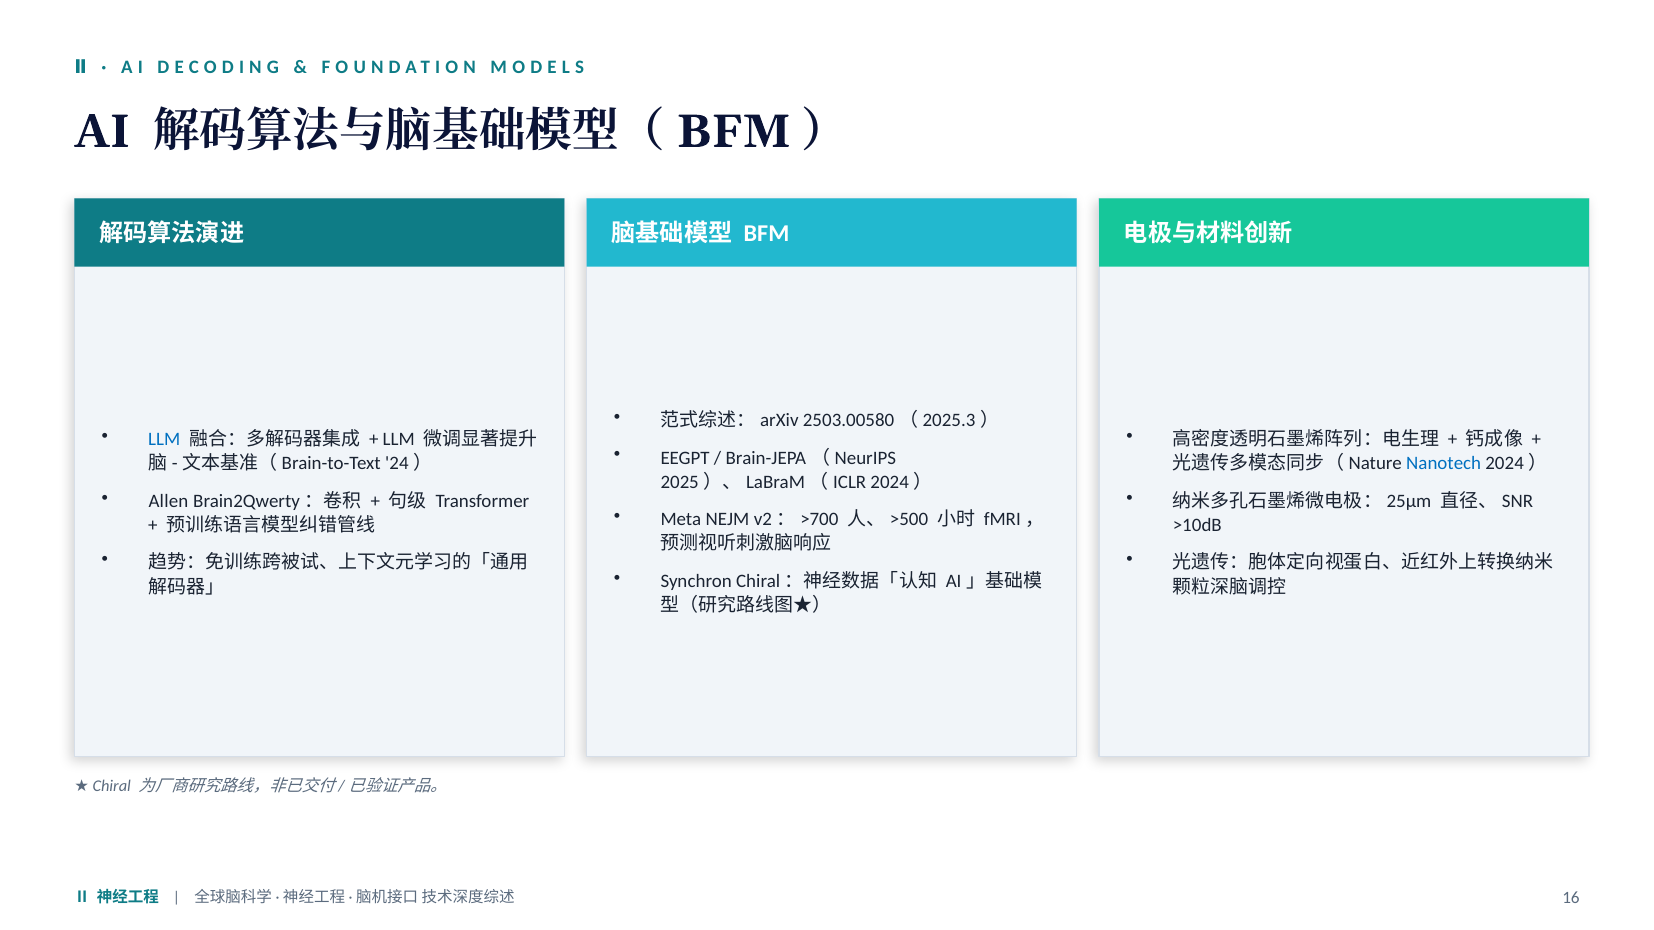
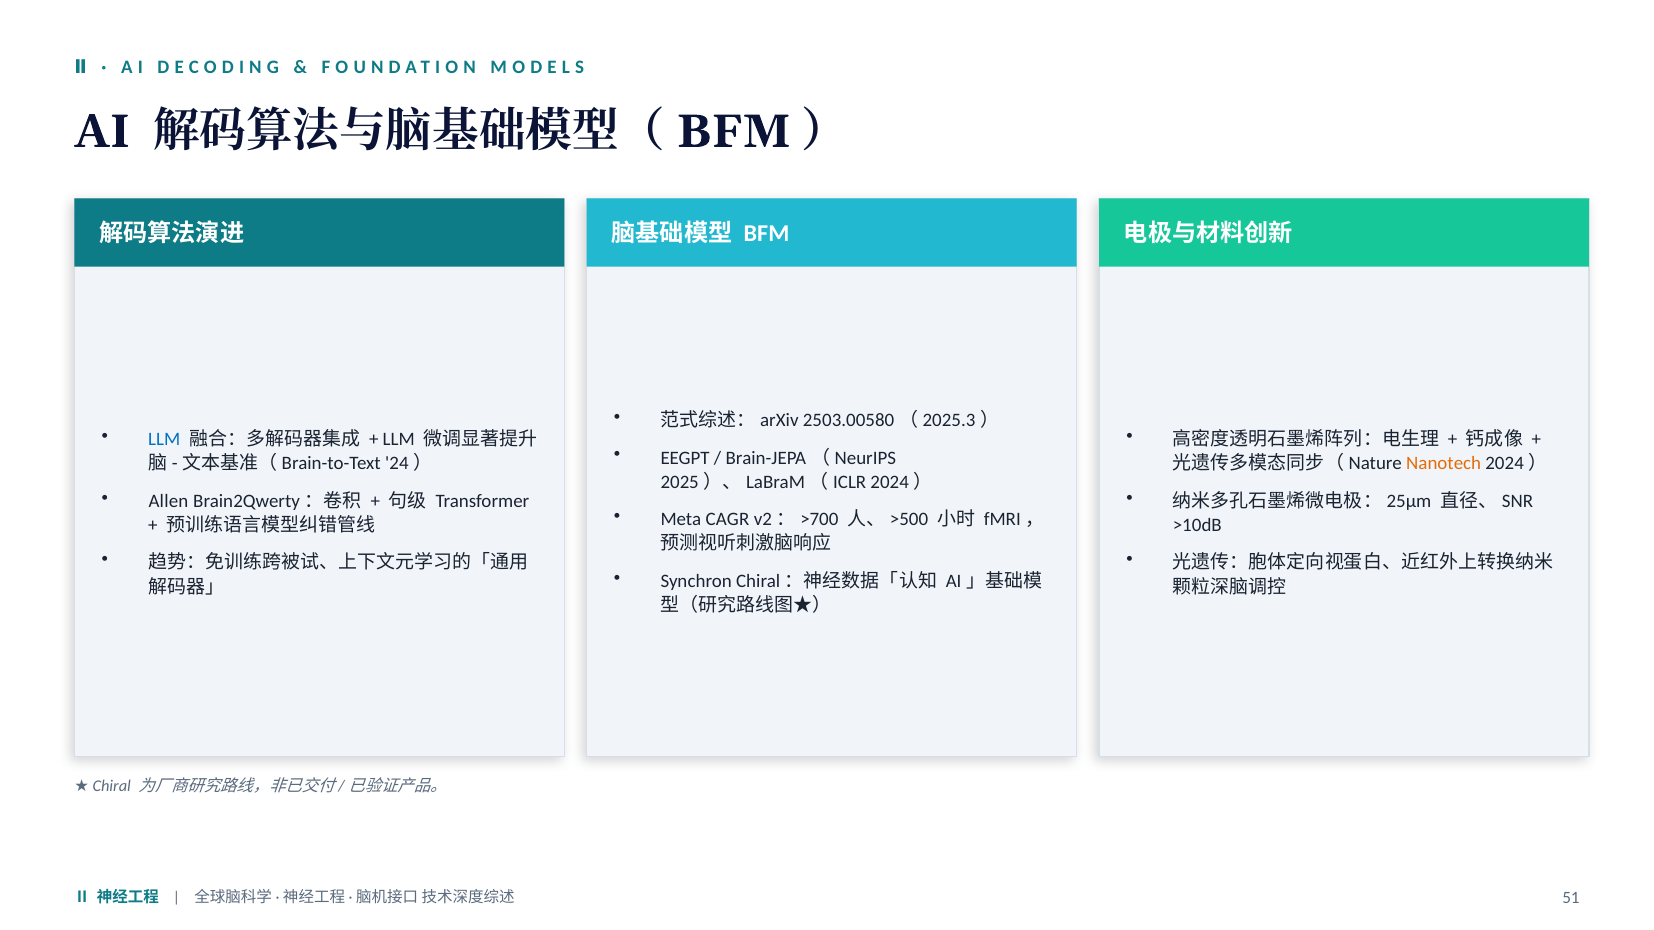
Nanotech colour: blue -> orange (1444, 463)
NEJM: NEJM -> CAGR (727, 520)
16: 16 -> 51 (1571, 898)
